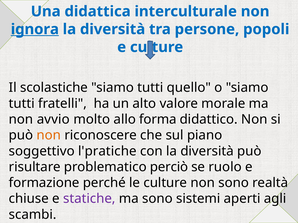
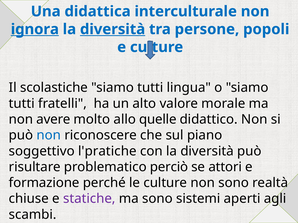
diversità underline: none -> present (113, 29)
quello: quello -> lingua (189, 88)
avvio: avvio -> avere (53, 120)
forma: forma -> quelle (158, 120)
non colour: orange -> blue (49, 135)
ruolo: ruolo -> attori (225, 167)
